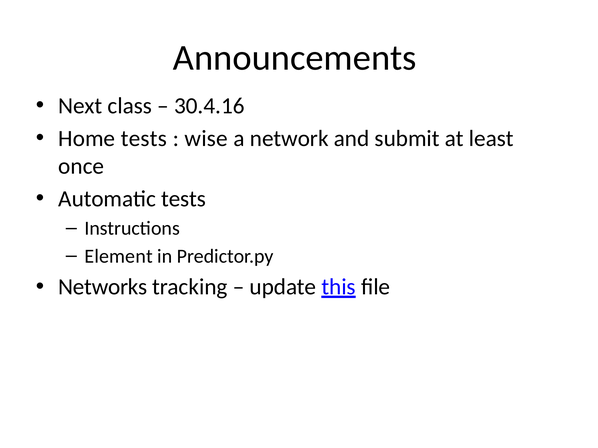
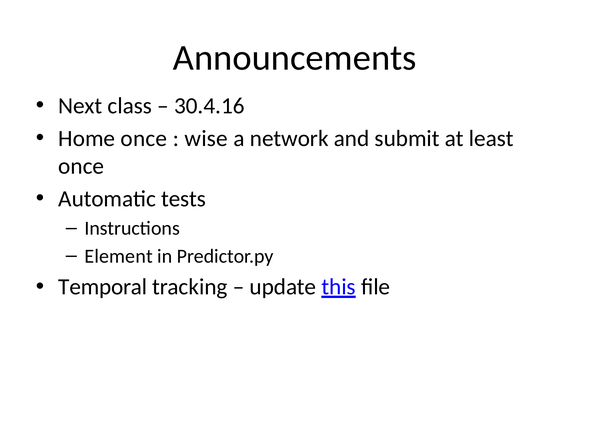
Home tests: tests -> once (144, 139)
Networks: Networks -> Temporal (103, 287)
